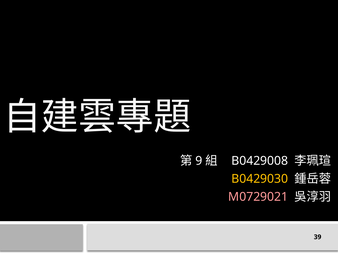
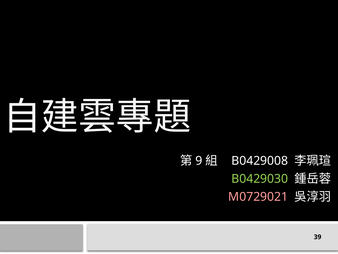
B0429030 colour: yellow -> light green (260, 178)
